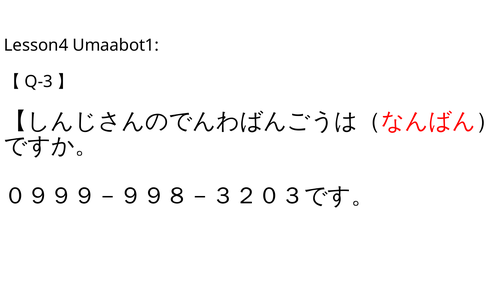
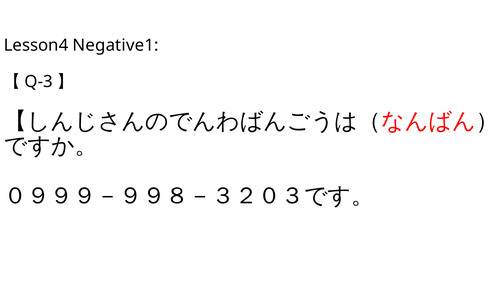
Umaabot1: Umaabot1 -> Negative1 (116, 45)
